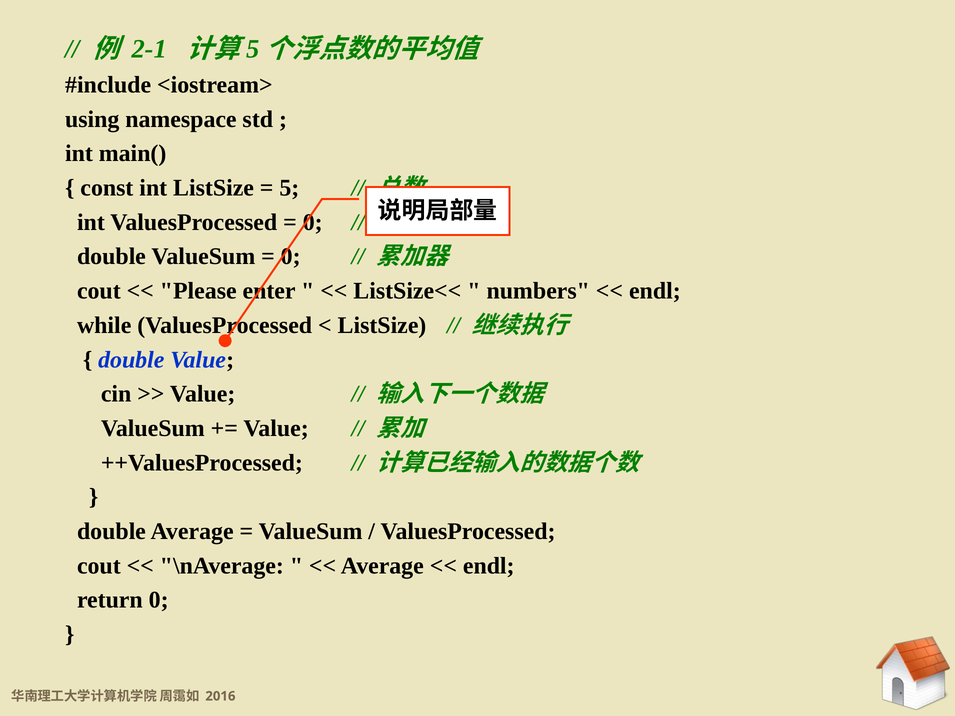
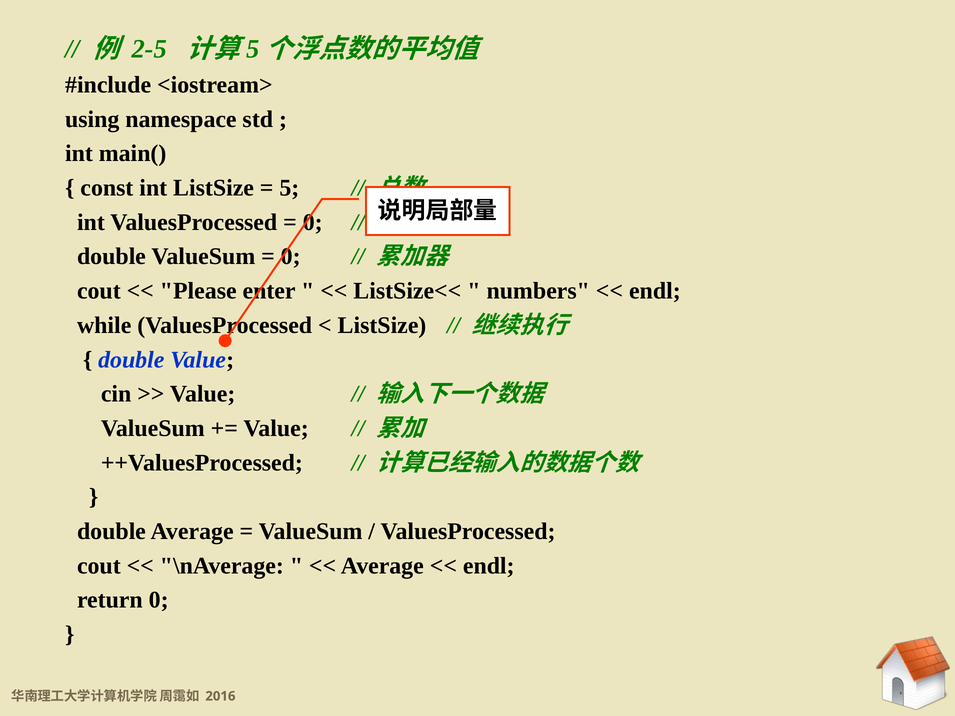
2-1: 2-1 -> 2-5 (149, 49)
